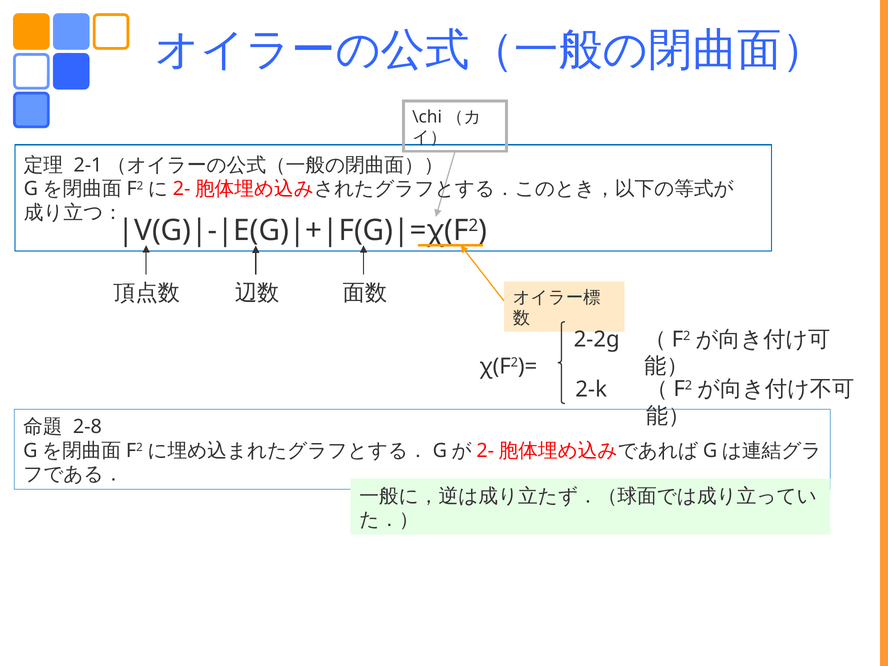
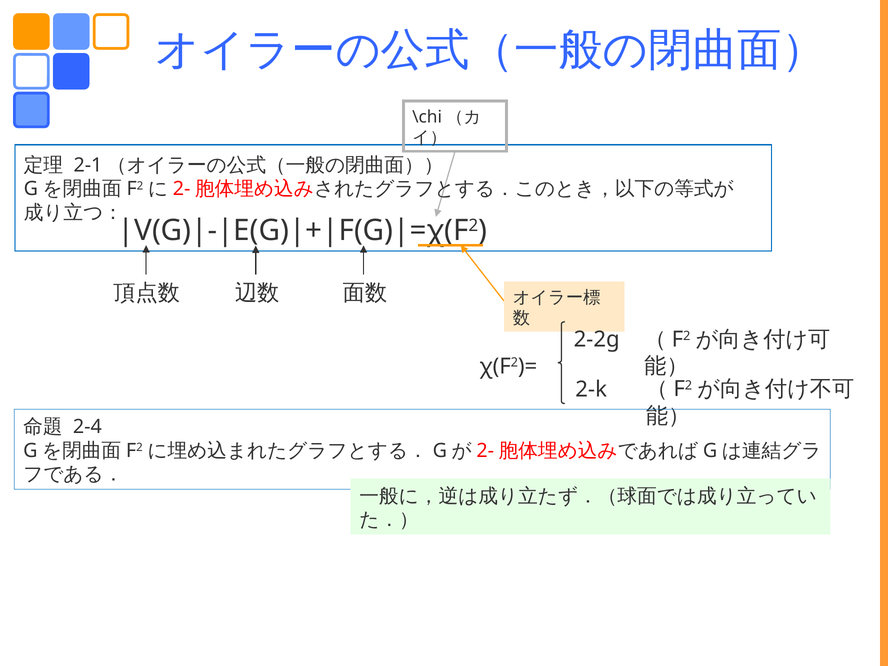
2-8: 2-8 -> 2-4 (87, 427)
